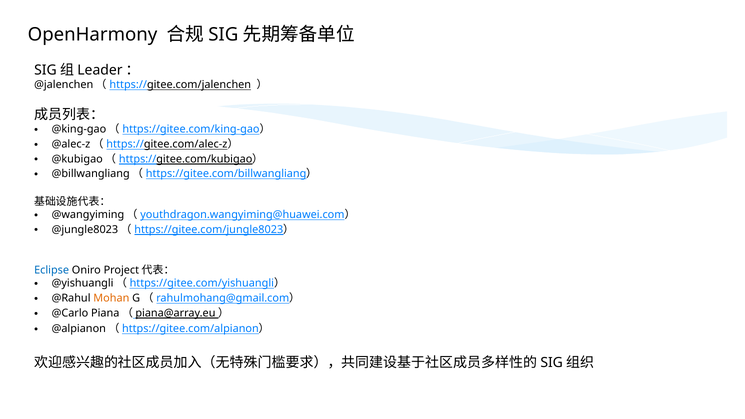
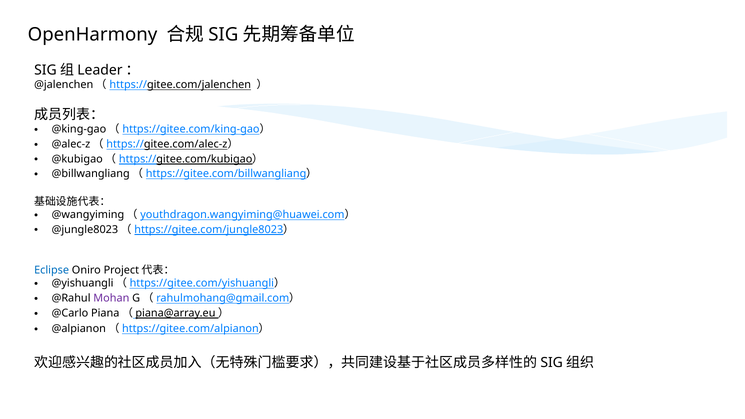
Mohan colour: orange -> purple (111, 298)
